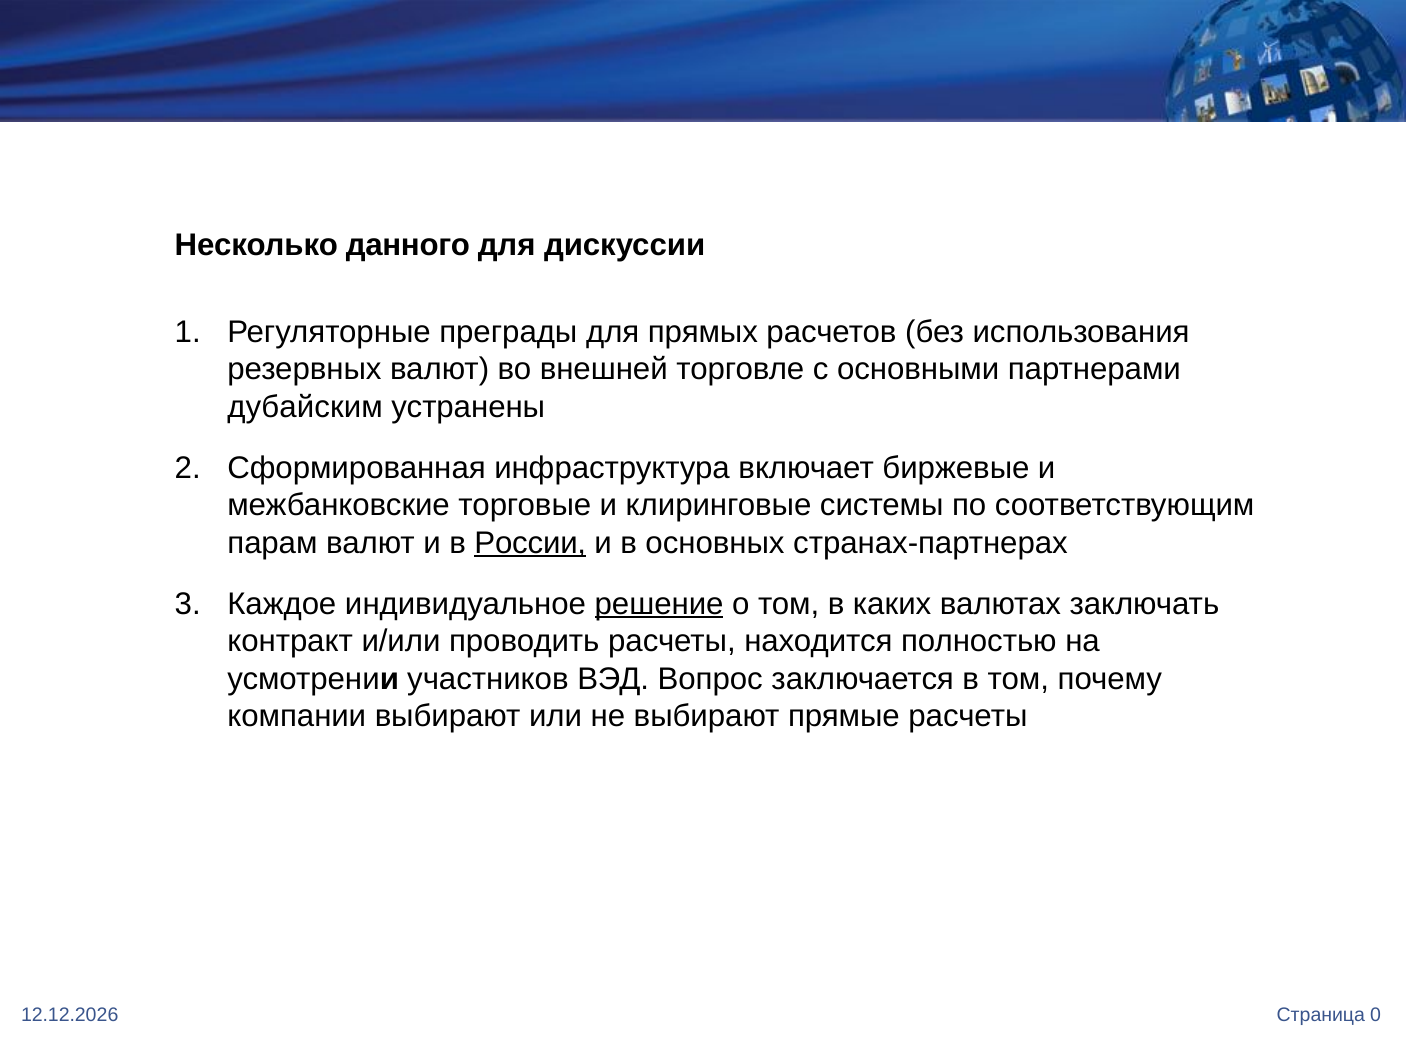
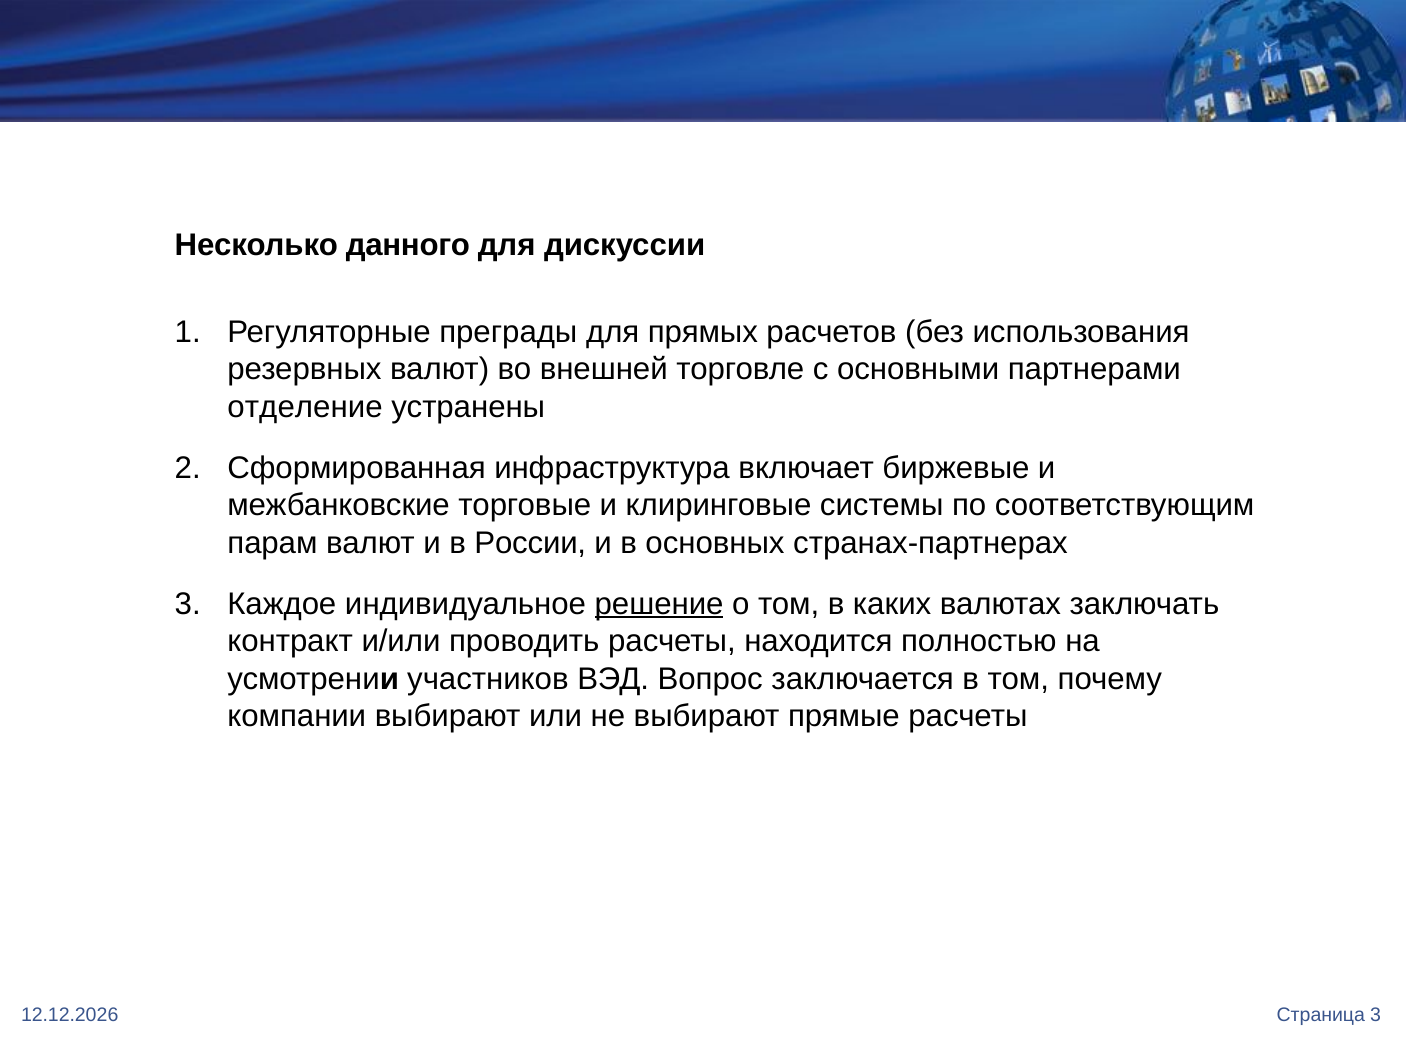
дубайским: дубайским -> отделение (305, 407)
России underline: present -> none (530, 543)
Страница 0: 0 -> 3 (1376, 1014)
